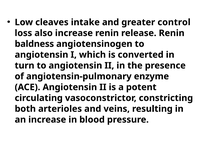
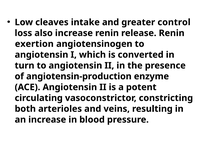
baldness: baldness -> exertion (34, 44)
angiotensin-pulmonary: angiotensin-pulmonary -> angiotensin-production (79, 76)
